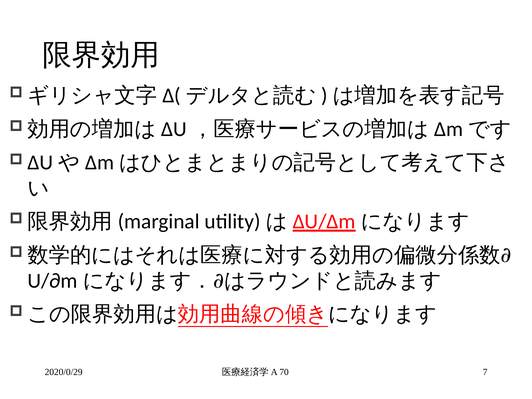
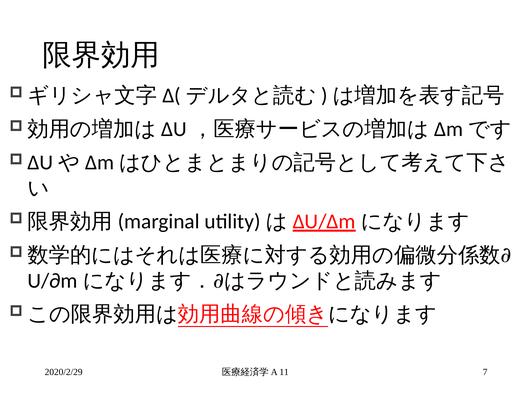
2020/0/29: 2020/0/29 -> 2020/2/29 (64, 372)
70: 70 -> 11 (284, 372)
